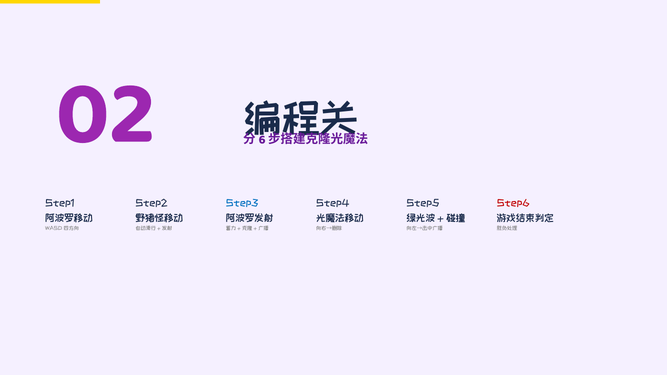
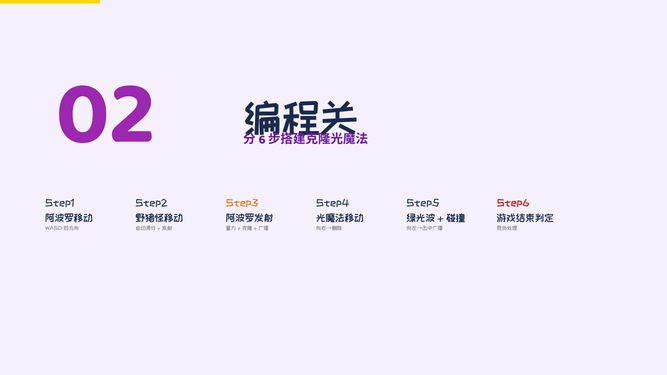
Step3 colour: blue -> orange (242, 204)
